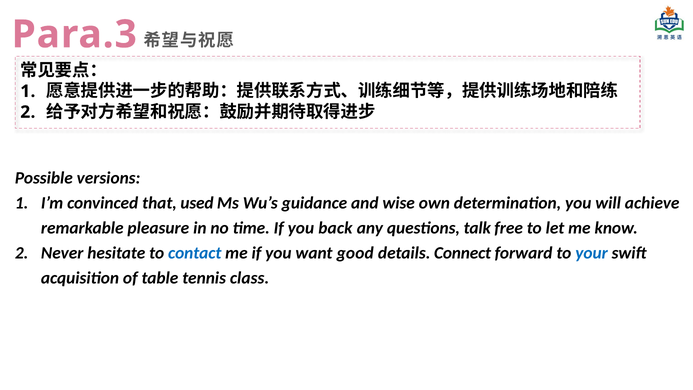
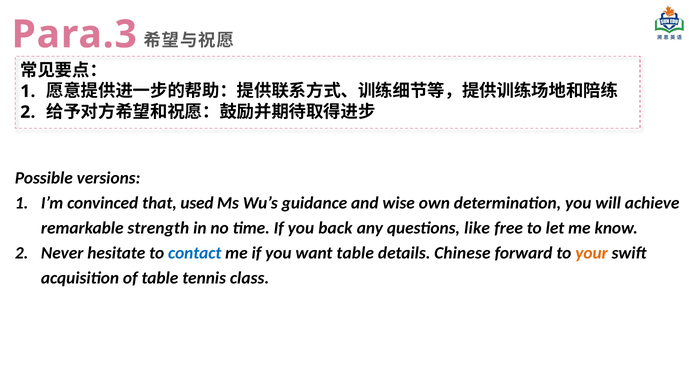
pleasure: pleasure -> strength (158, 228)
talk: talk -> like (477, 228)
want good: good -> table (355, 253)
Connect: Connect -> Chinese (462, 253)
your colour: blue -> orange (592, 253)
